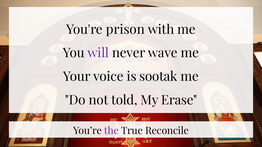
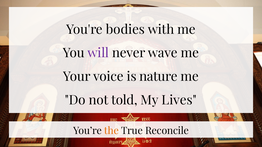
prison: prison -> bodies (125, 30)
sootak: sootak -> nature (158, 77)
Erase: Erase -> Lives (179, 100)
the colour: purple -> orange (111, 131)
